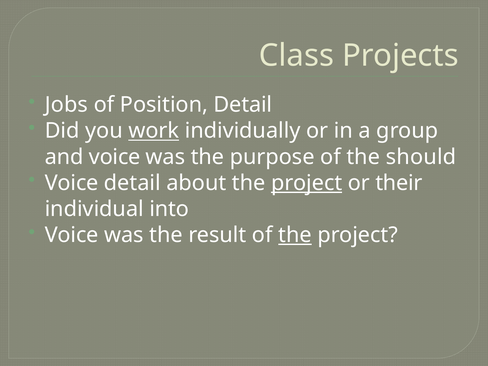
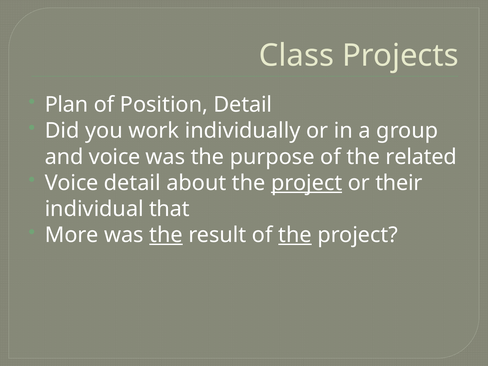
Jobs: Jobs -> Plan (67, 105)
work underline: present -> none (154, 131)
should: should -> related (421, 157)
into: into -> that (169, 209)
Voice: Voice -> More (72, 235)
the underline: none -> present (166, 235)
